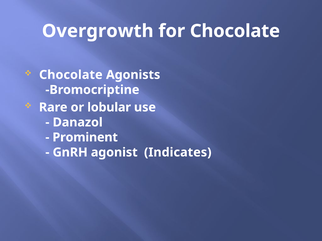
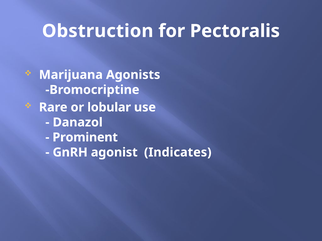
Overgrowth: Overgrowth -> Obstruction (98, 31)
for Chocolate: Chocolate -> Pectoralis (235, 31)
Chocolate: Chocolate -> Marijuana (71, 75)
